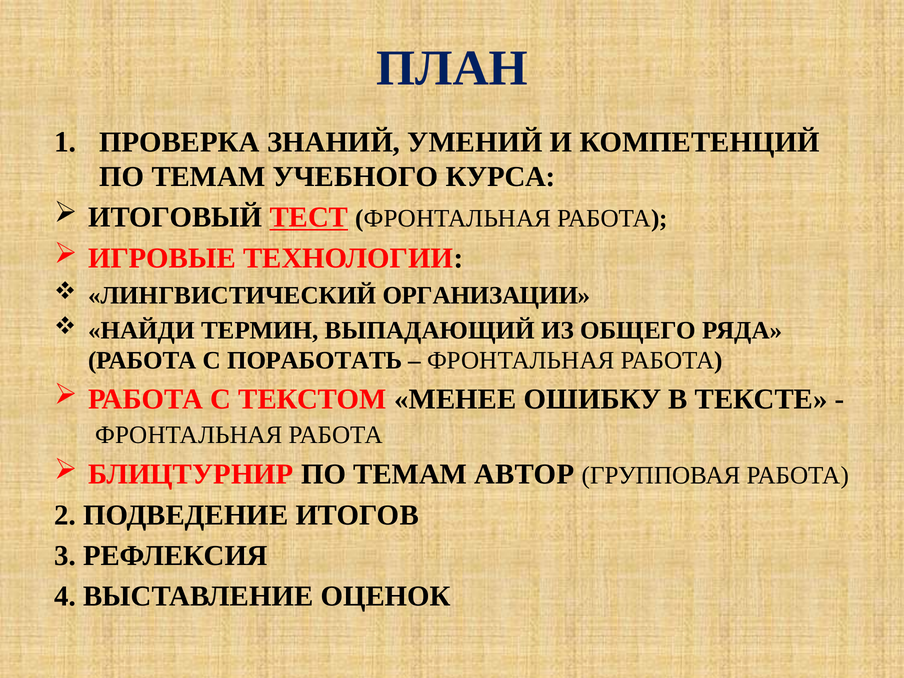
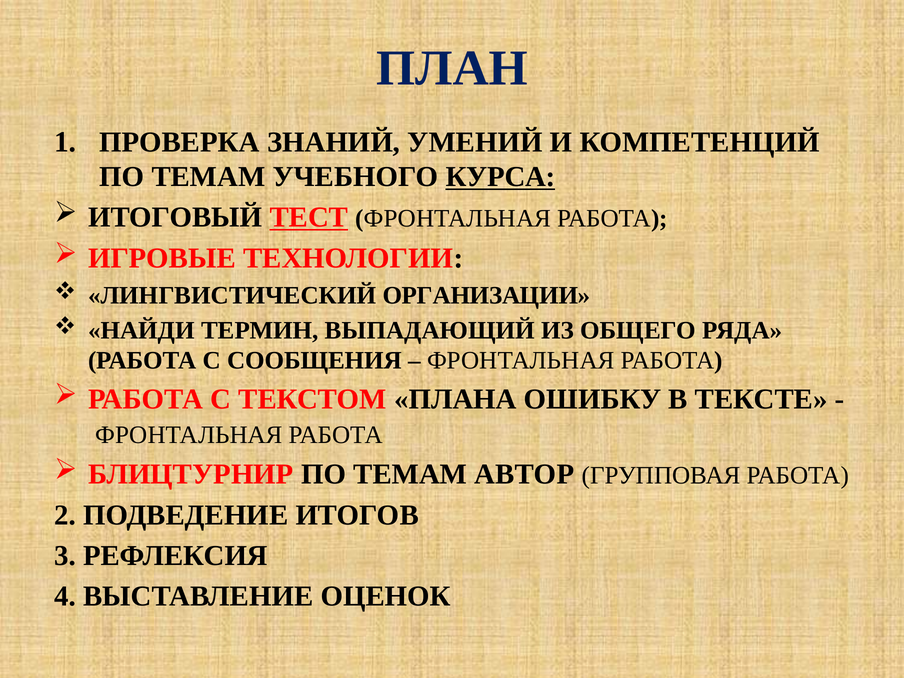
КУРСА underline: none -> present (501, 177)
ПОРАБОТАТЬ: ПОРАБОТАТЬ -> СООБЩЕНИЯ (315, 361)
МЕНЕЕ: МЕНЕЕ -> ПЛАНА (455, 399)
